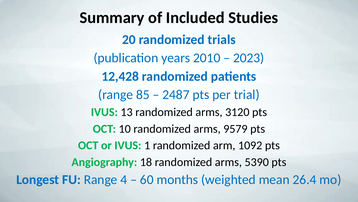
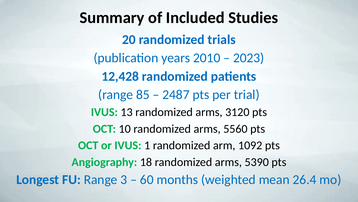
9579: 9579 -> 5560 (235, 128)
4: 4 -> 3 (124, 179)
